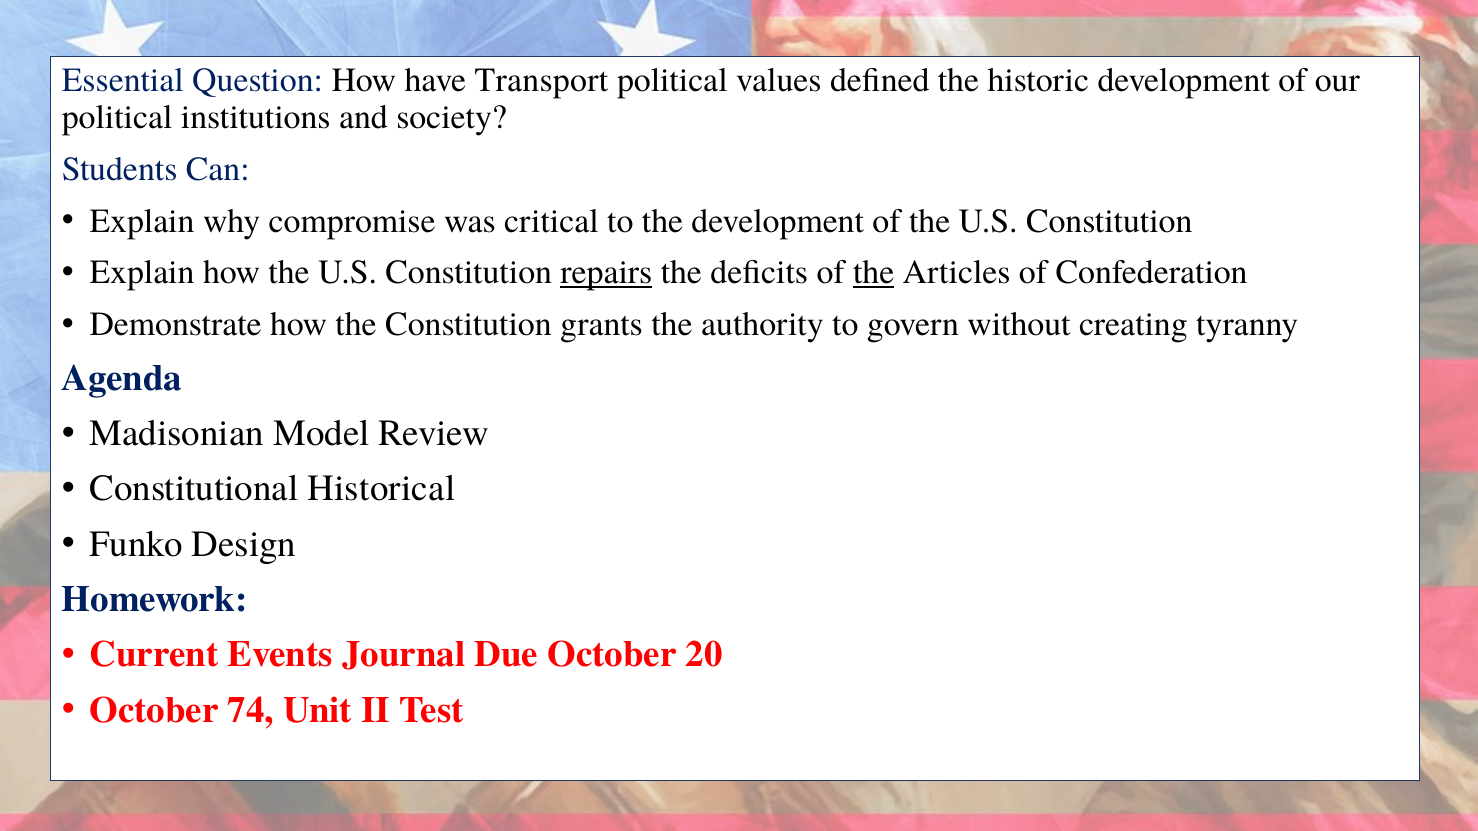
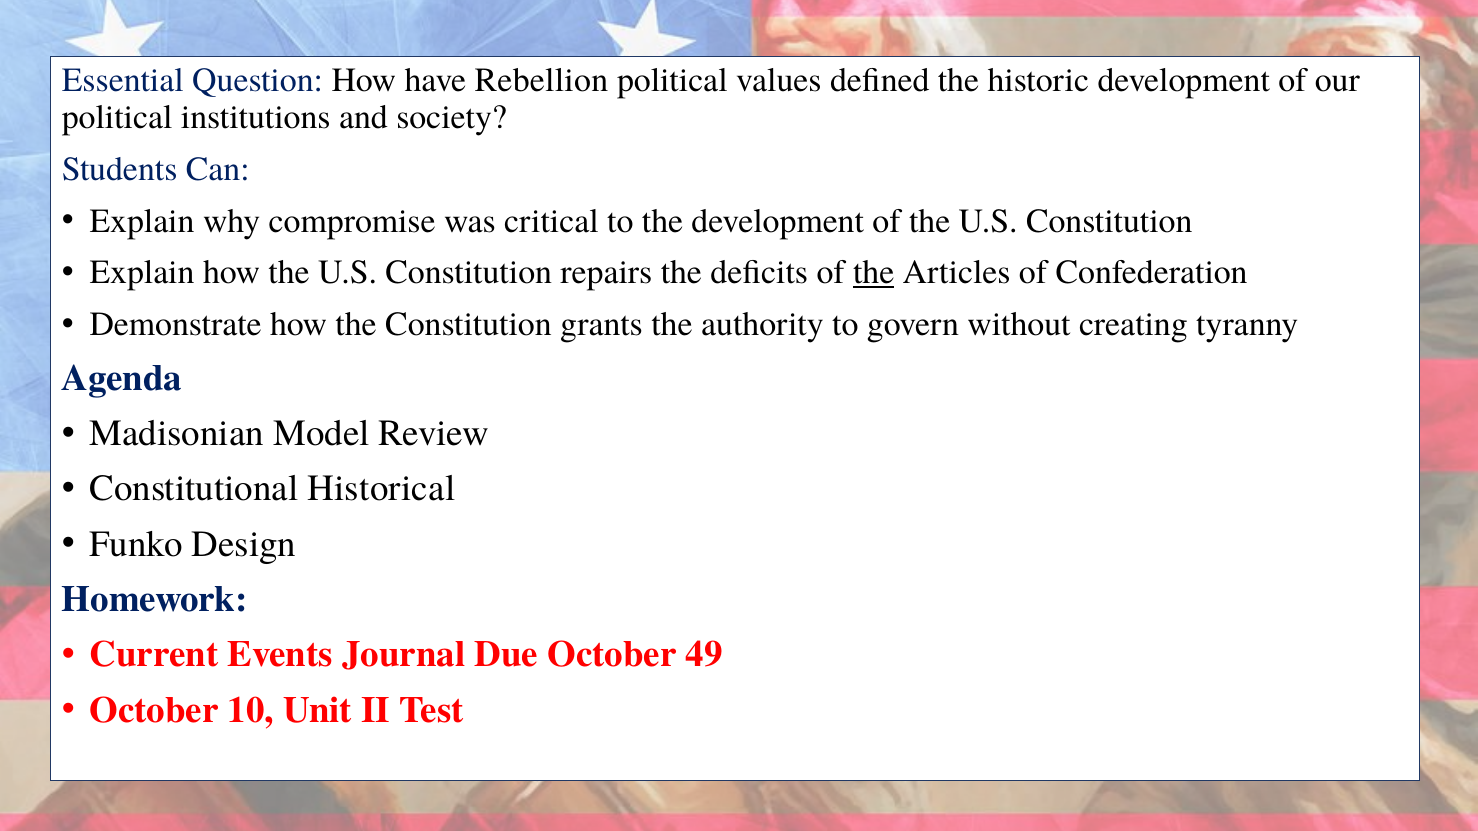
Transport: Transport -> Rebellion (541, 81)
repairs underline: present -> none (606, 273)
20: 20 -> 49 (704, 655)
74: 74 -> 10 (251, 710)
